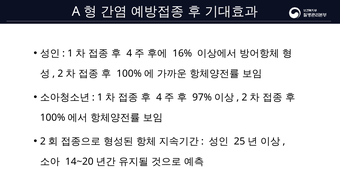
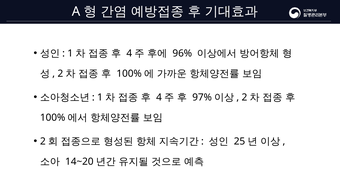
16%: 16% -> 96% (182, 54)
